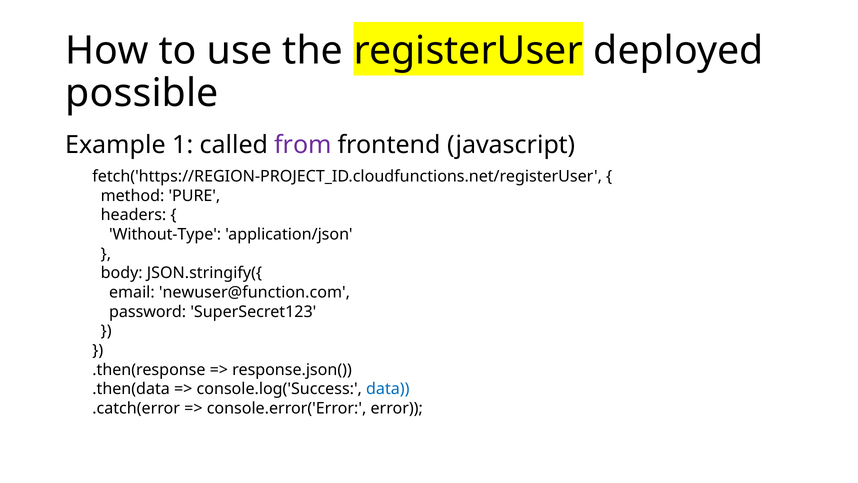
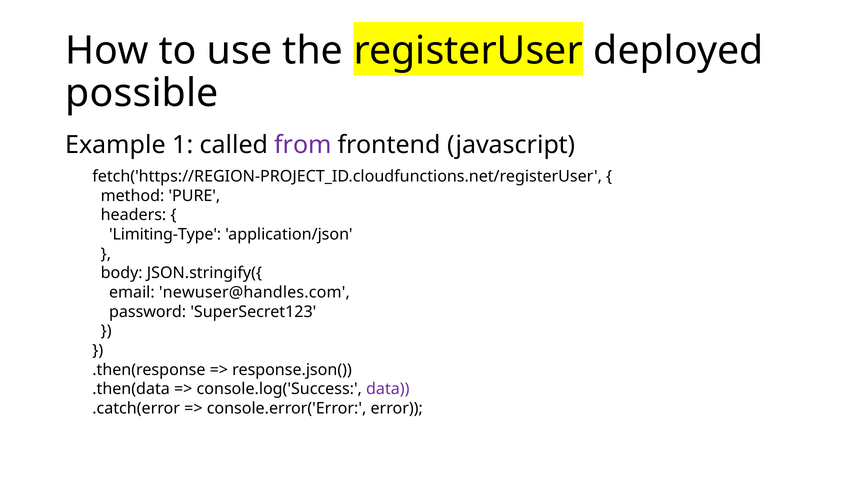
Without-Type: Without-Type -> Limiting-Type (165, 234)
newuser@function.com: newuser@function.com -> newuser@handles.com (254, 292)
data colour: blue -> purple (388, 389)
